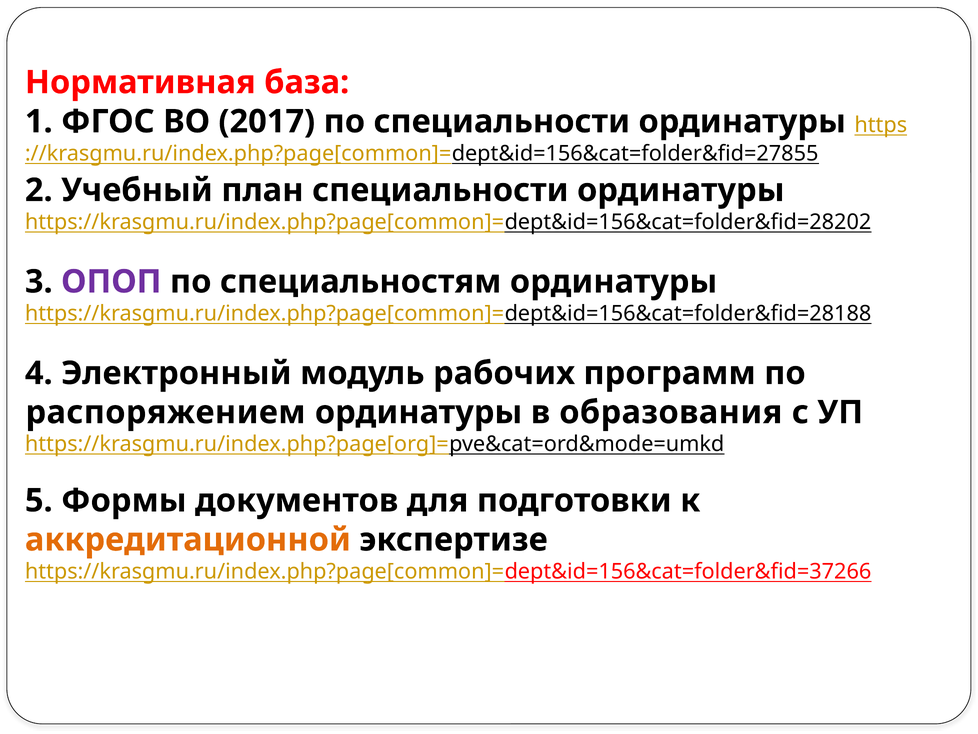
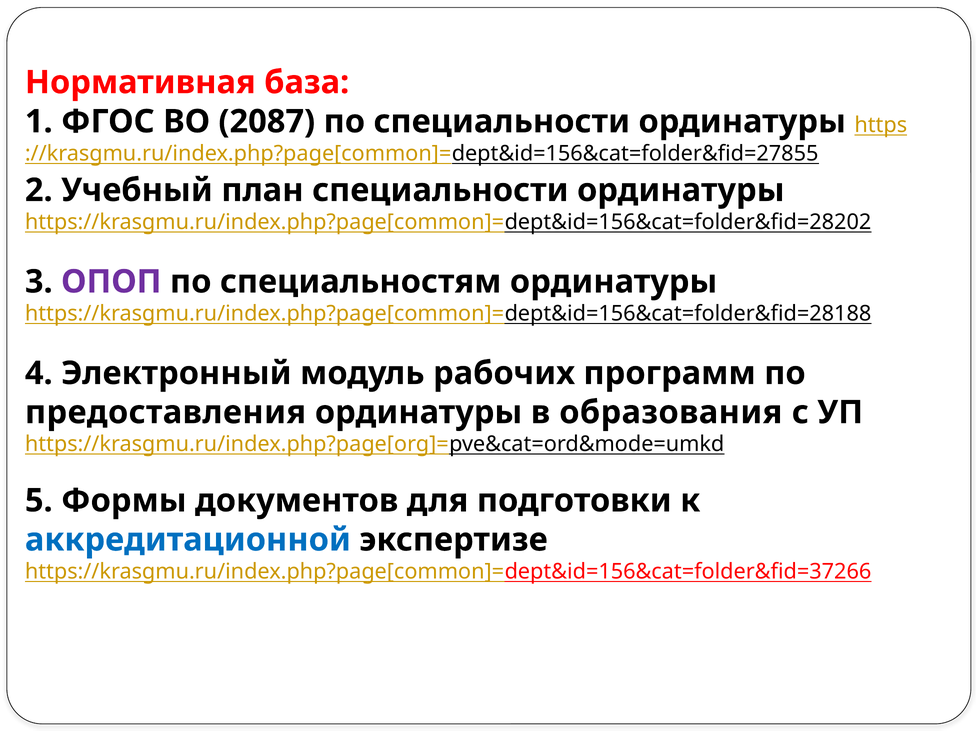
2017: 2017 -> 2087 (267, 121)
распоряжением: распоряжением -> предоставления (166, 412)
аккредитационной colour: orange -> blue (188, 539)
